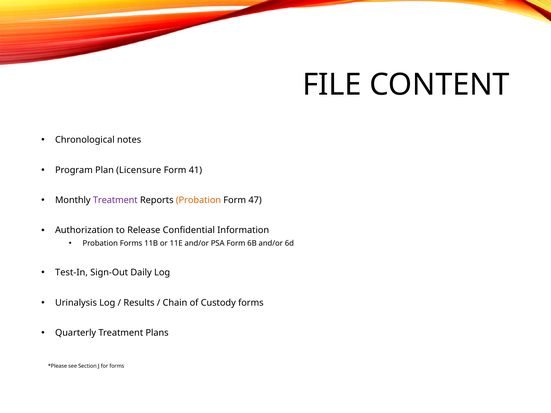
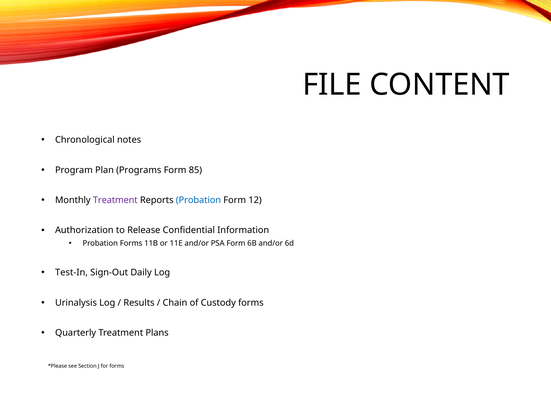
Licensure: Licensure -> Programs (139, 170)
41: 41 -> 85 (195, 170)
Probation colour: orange -> blue (198, 200)
47: 47 -> 12 (255, 200)
